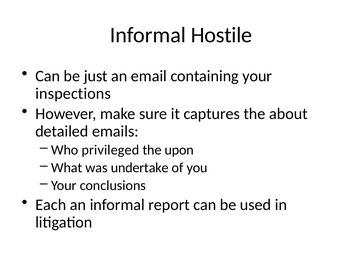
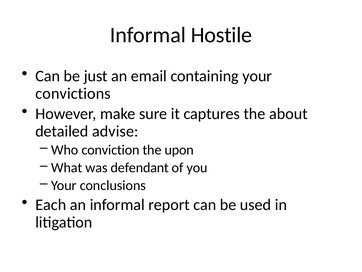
inspections: inspections -> convictions (73, 93)
emails: emails -> advise (115, 131)
privileged: privileged -> conviction (111, 150)
undertake: undertake -> defendant (140, 167)
